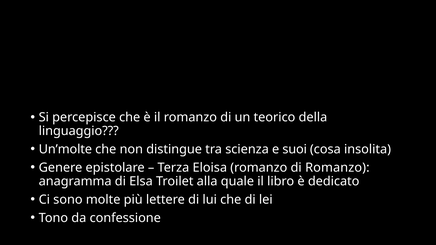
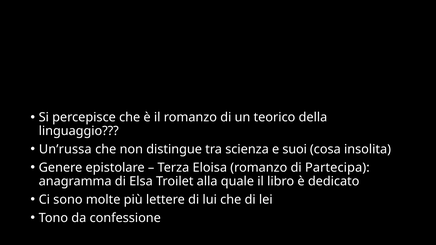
Un’molte: Un’molte -> Un’russa (65, 149)
di Romanzo: Romanzo -> Partecipa (337, 168)
